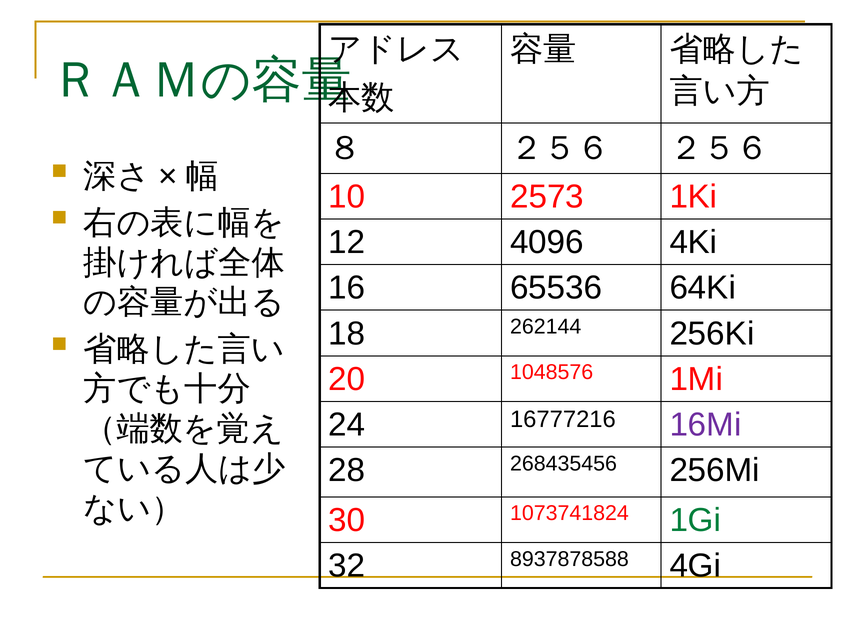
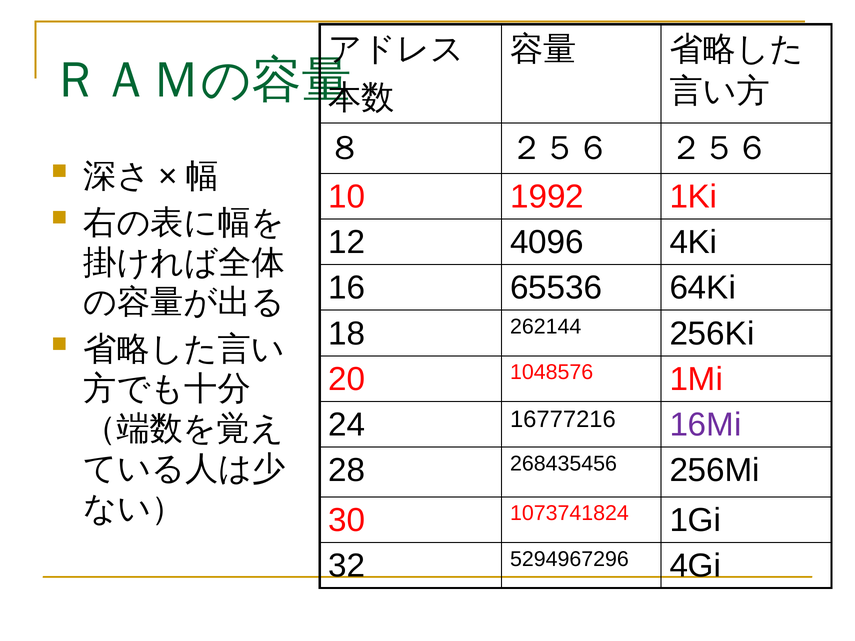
2573: 2573 -> 1992 (547, 197)
1Gi colour: green -> black (695, 520)
8937878588: 8937878588 -> 5294967296 (569, 559)
